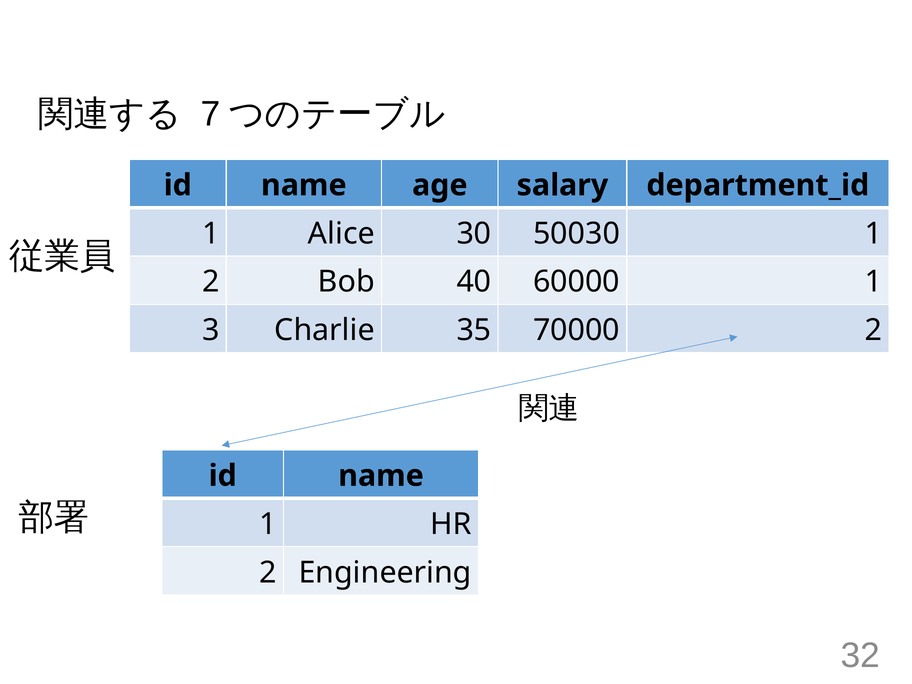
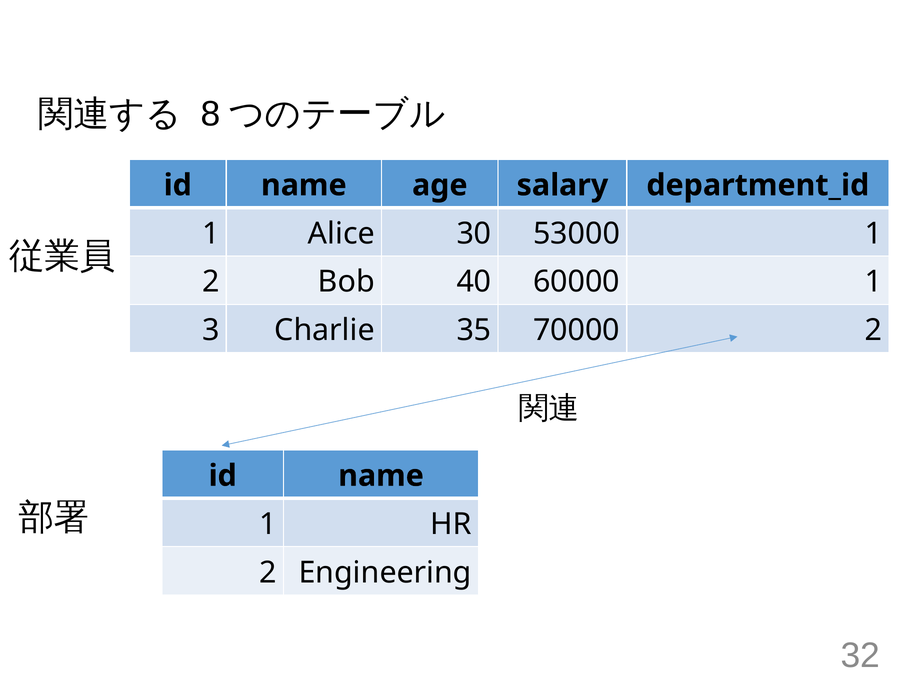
7: 7 -> 8 (211, 114)
50030: 50030 -> 53000 (576, 234)
